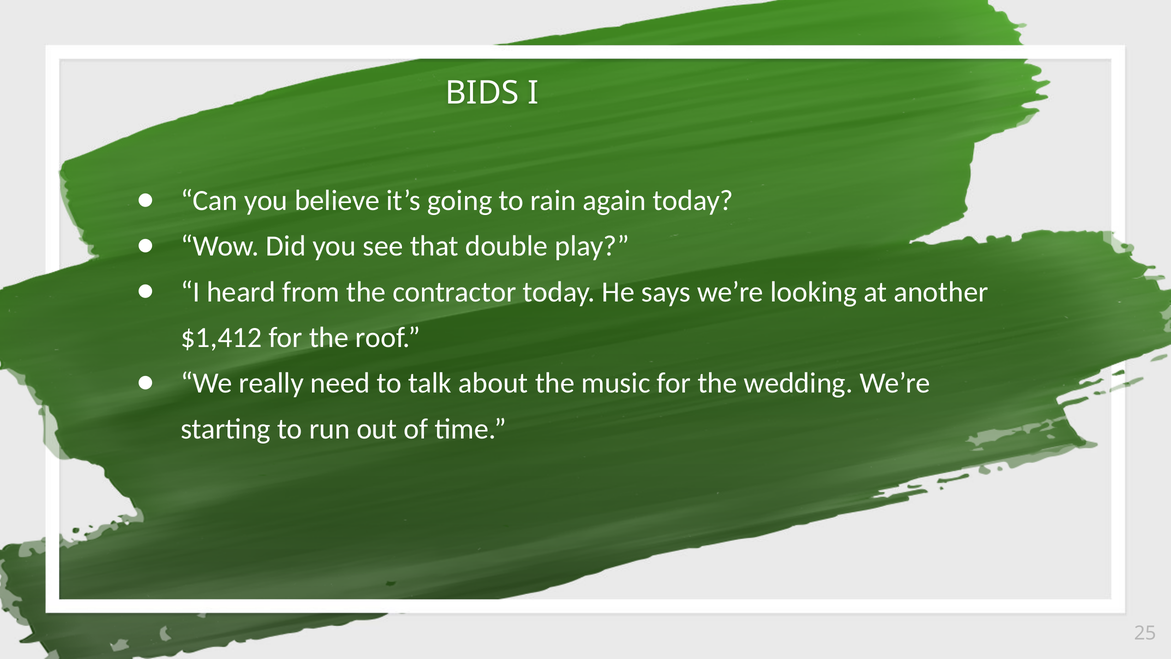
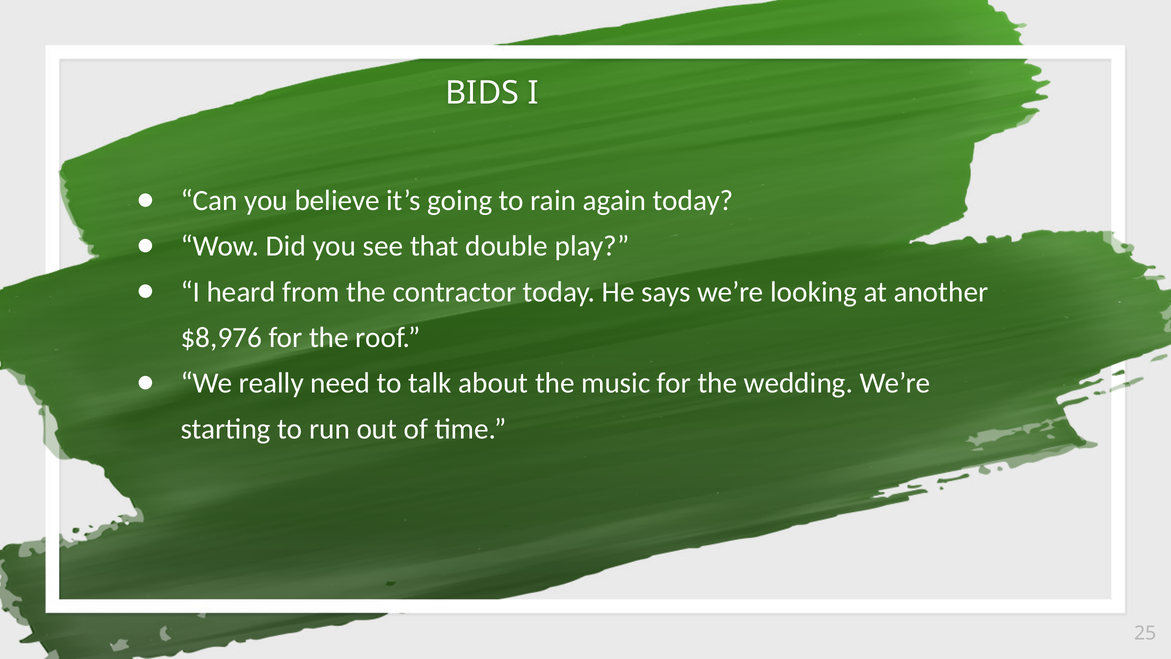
$1,412: $1,412 -> $8,976 (221, 337)
